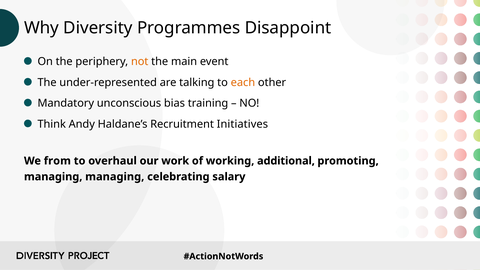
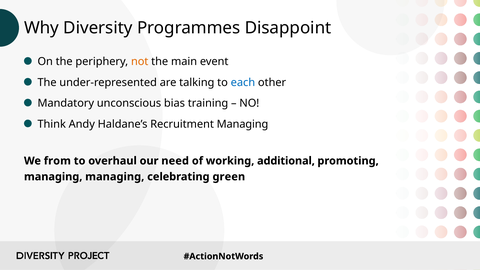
each colour: orange -> blue (243, 83)
Recruitment Initiatives: Initiatives -> Managing (242, 124)
work: work -> need (175, 161)
salary: salary -> green (229, 177)
